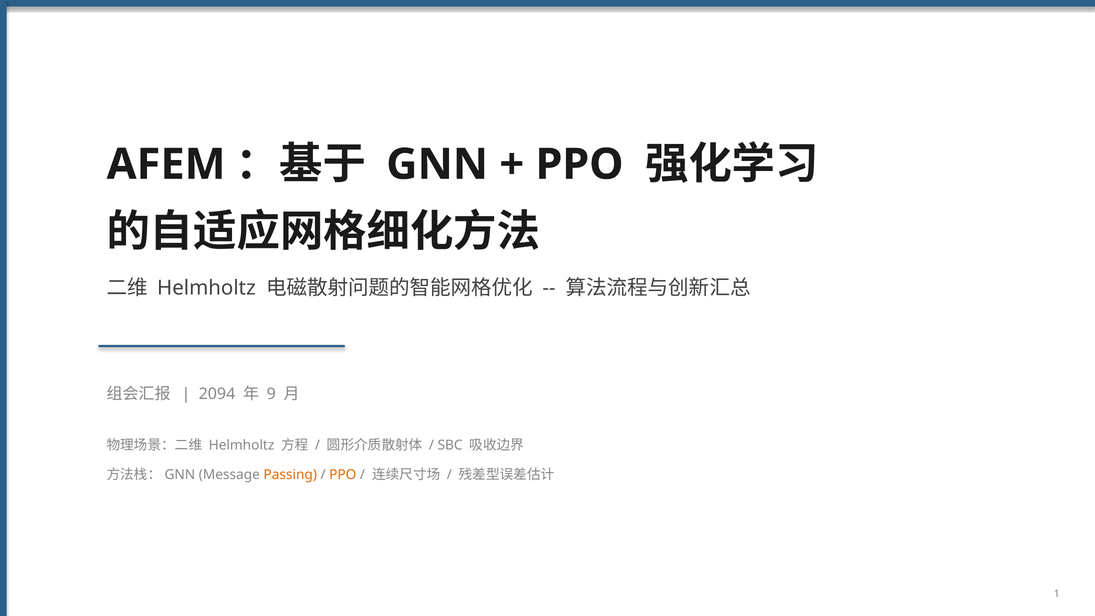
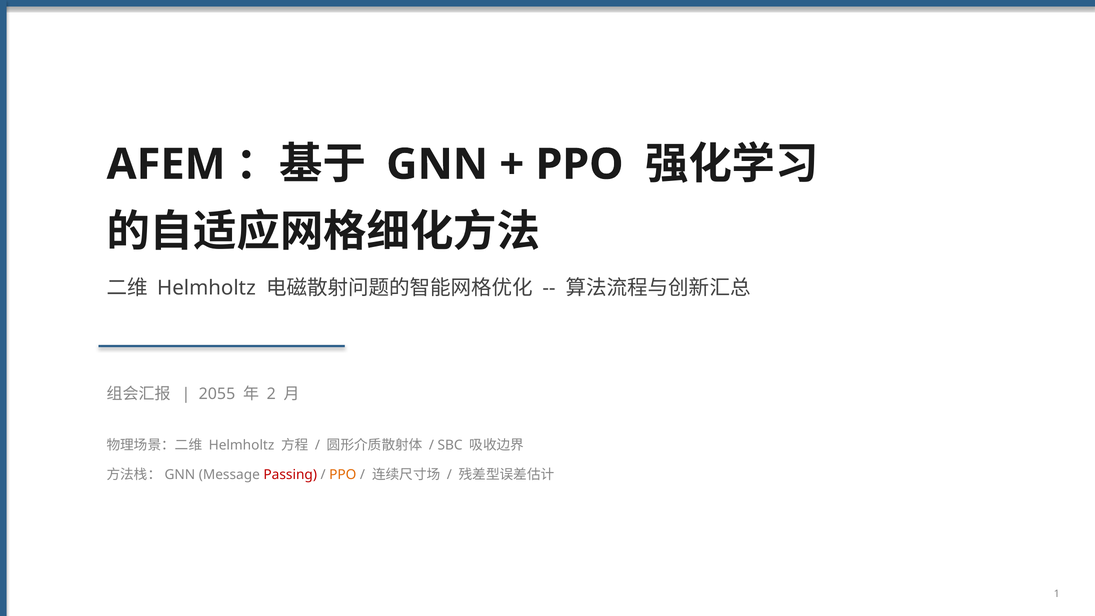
2094: 2094 -> 2055 (217, 394)
9: 9 -> 2 (271, 394)
Passing colour: orange -> red (290, 475)
